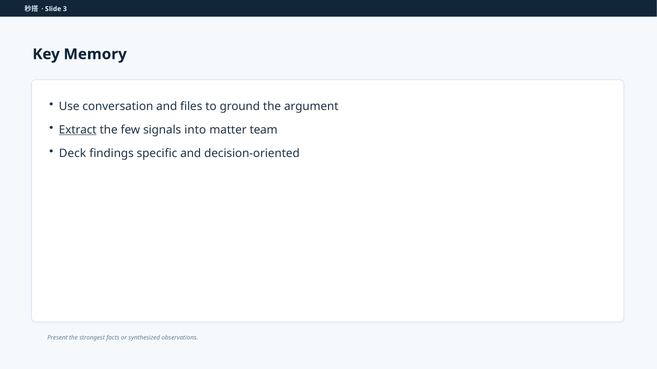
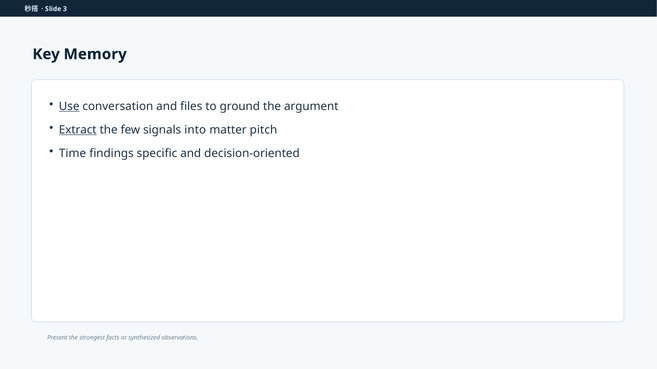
Use underline: none -> present (69, 106)
team: team -> pitch (264, 130)
Deck: Deck -> Time (73, 153)
